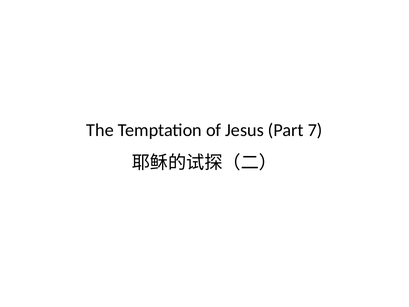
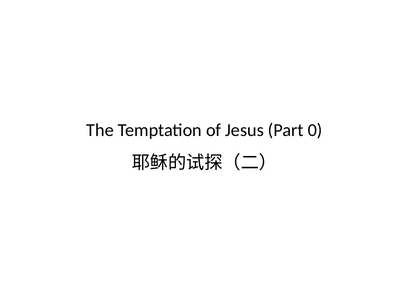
7: 7 -> 0 (315, 130)
